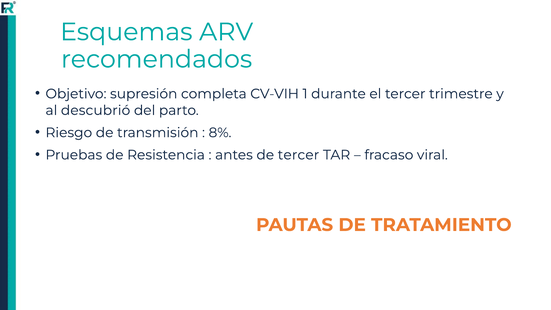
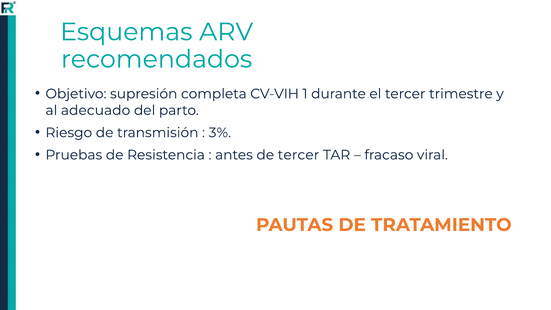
descubrió: descubrió -> adecuado (96, 110)
8%: 8% -> 3% (220, 133)
